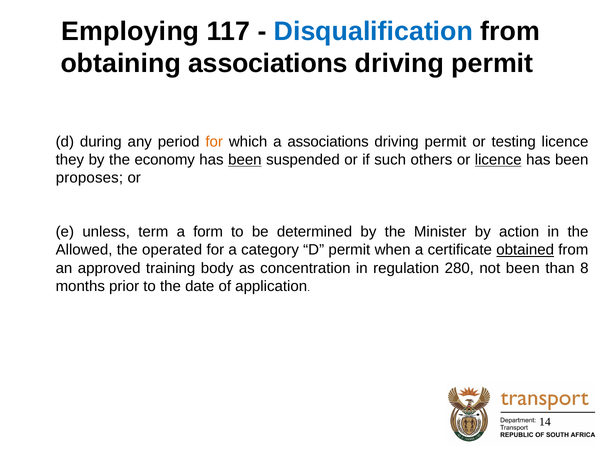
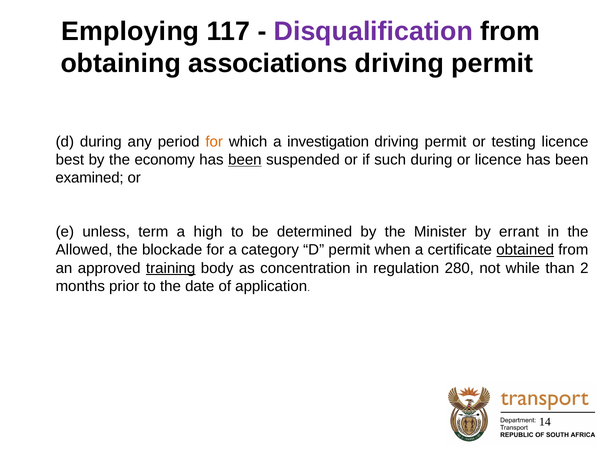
Disqualification colour: blue -> purple (373, 31)
a associations: associations -> investigation (328, 142)
they: they -> best (70, 160)
such others: others -> during (431, 160)
licence underline: present -> none (498, 160)
proposes: proposes -> examined (90, 178)
form: form -> high (208, 232)
action: action -> errant (519, 232)
operated: operated -> blockade (172, 250)
training underline: none -> present (171, 268)
not been: been -> while (523, 268)
8: 8 -> 2 (584, 268)
